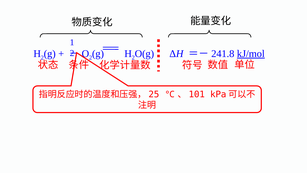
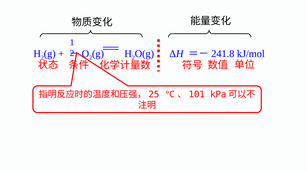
kJ/mol underline: present -> none (251, 54)
